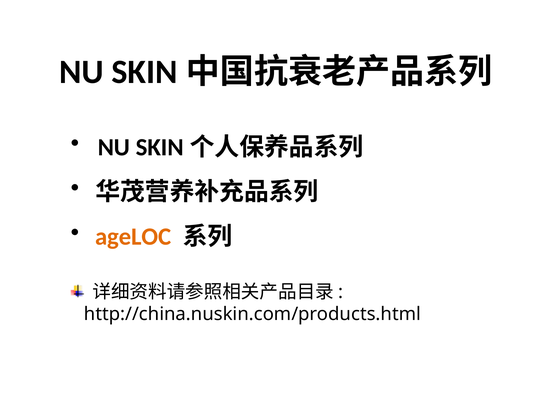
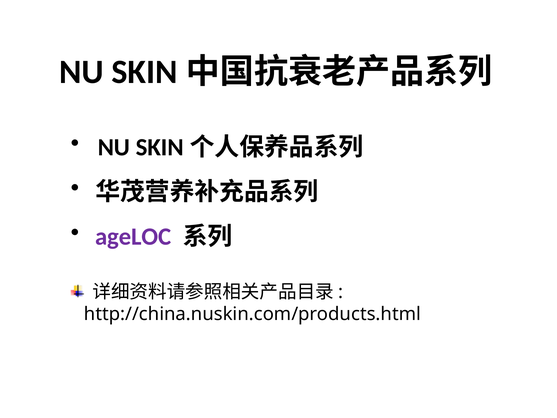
ageLOC colour: orange -> purple (133, 236)
